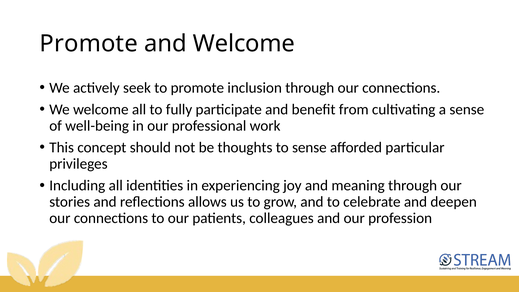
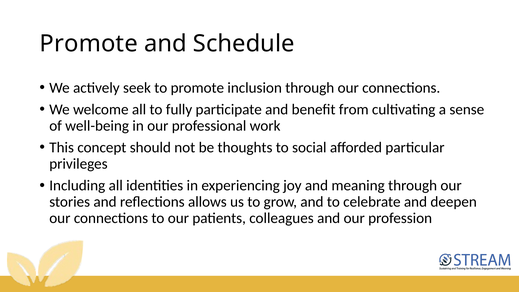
and Welcome: Welcome -> Schedule (244, 44)
to sense: sense -> social (309, 147)
